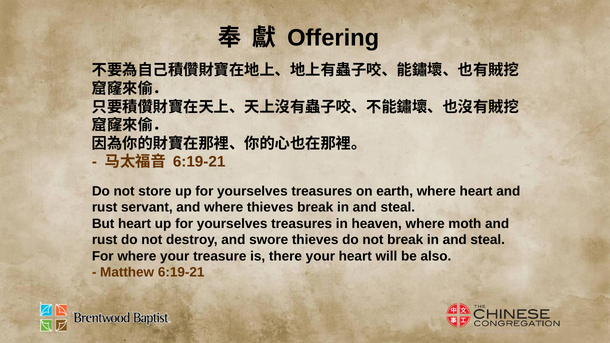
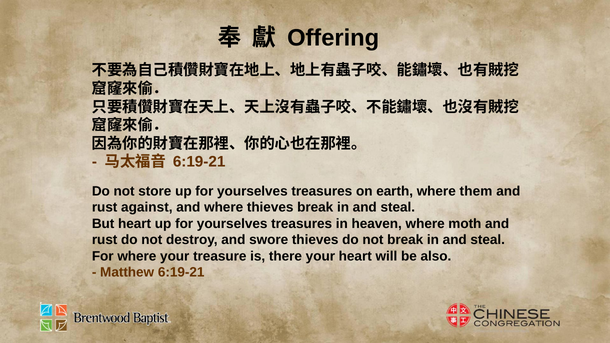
where heart: heart -> them (476, 191)
servant: servant -> against (147, 208)
